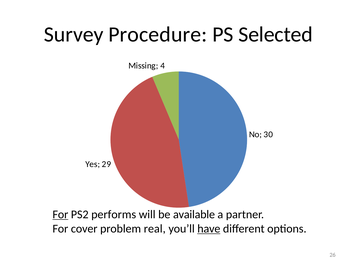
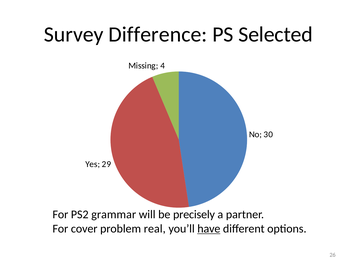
Procedure: Procedure -> Difference (158, 35)
For underline: present -> none (60, 215)
performs: performs -> grammar (114, 215)
available: available -> precisely (194, 215)
